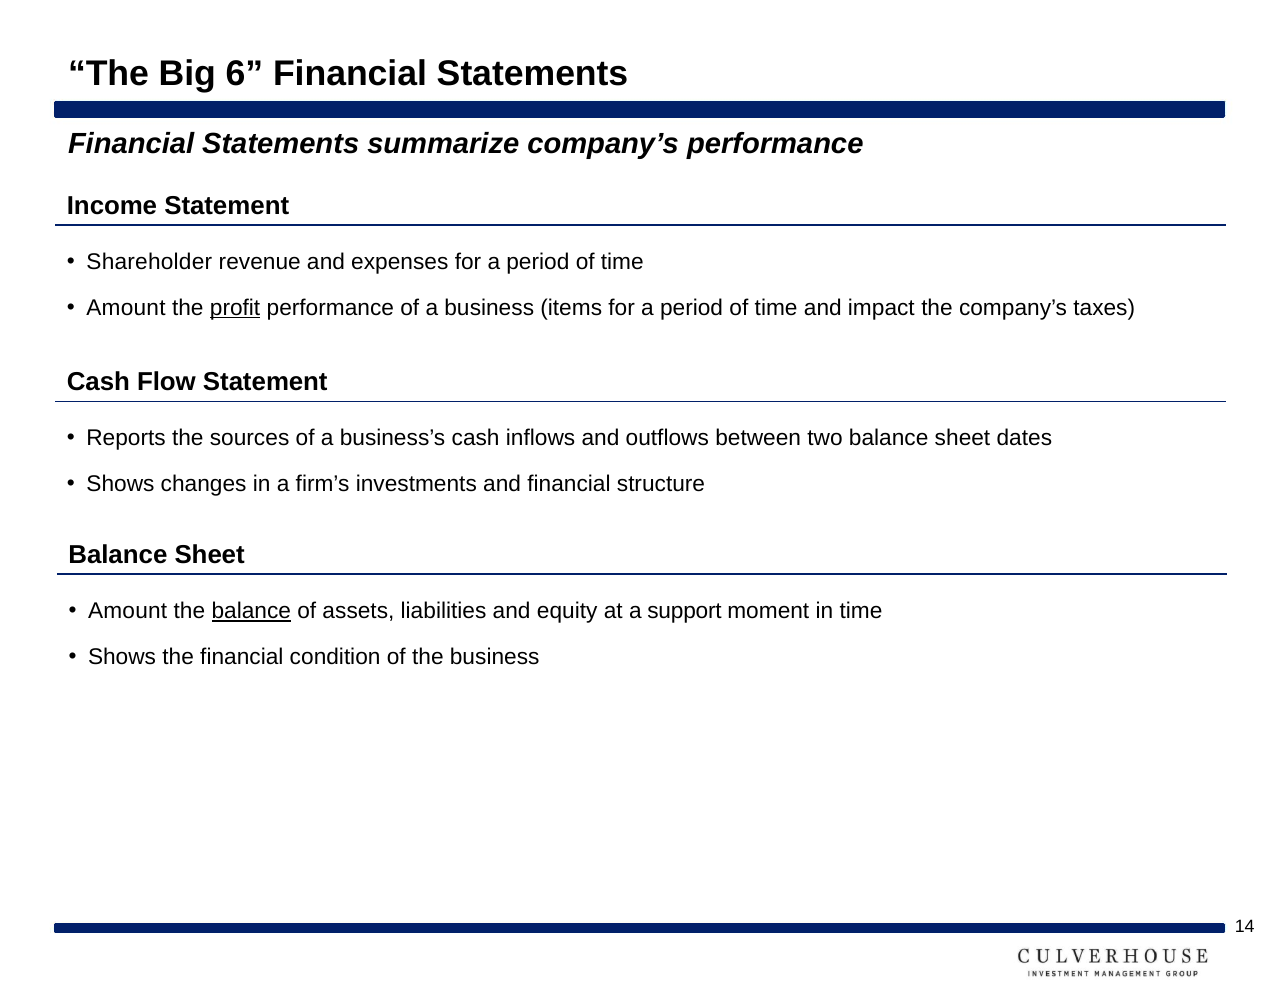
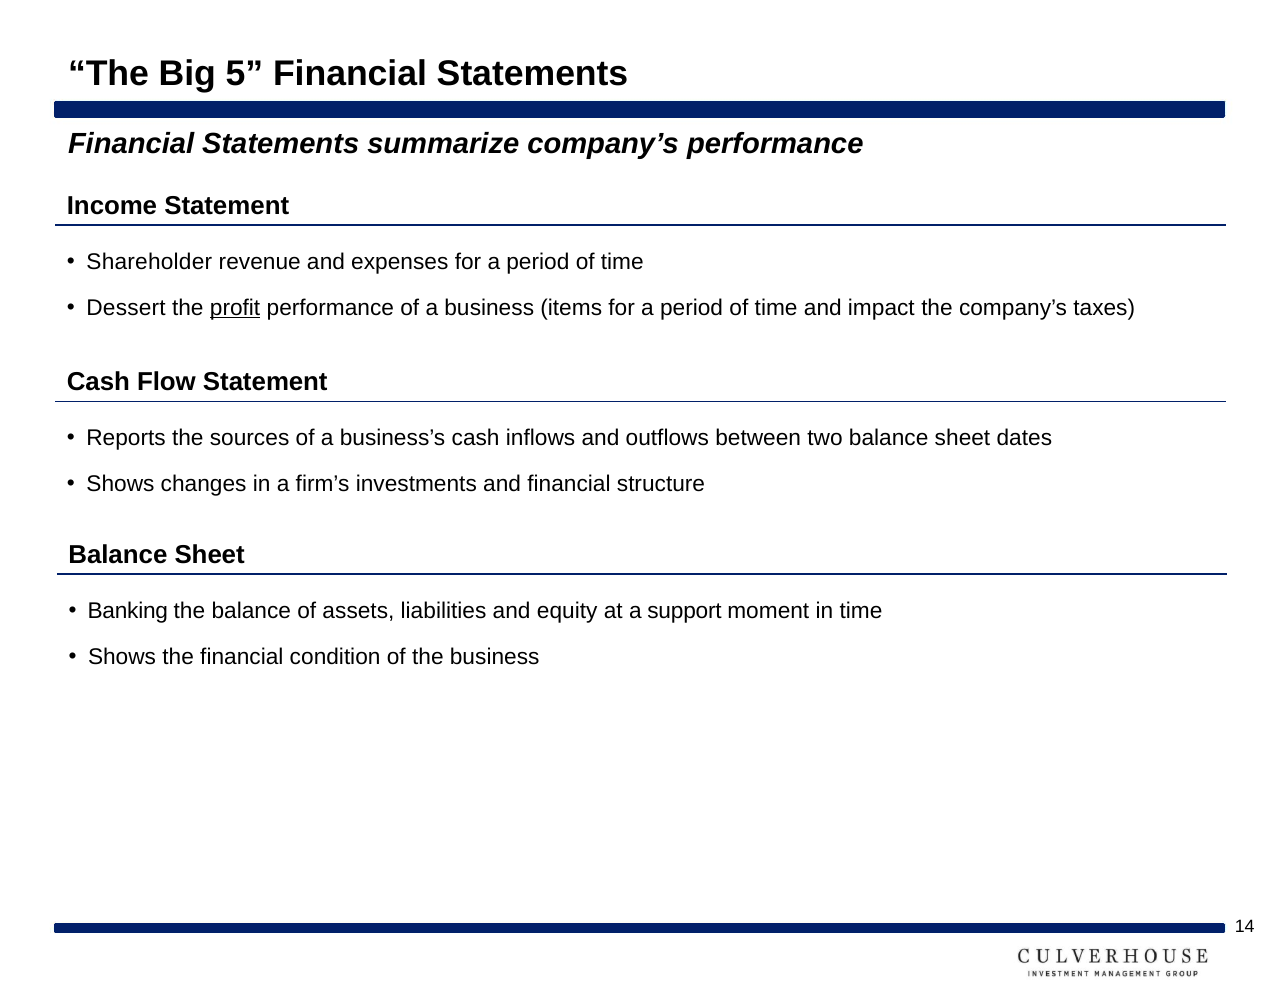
6: 6 -> 5 (244, 74)
Amount: Amount -> Dessert (126, 308)
Amount: Amount -> Banking (128, 611)
balance underline: present -> none (251, 611)
